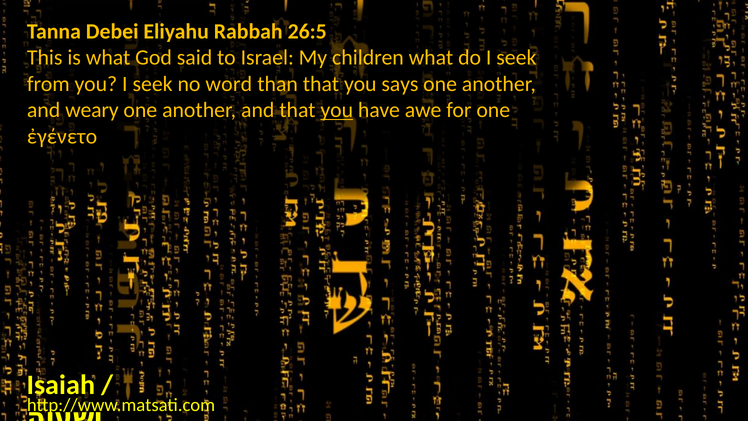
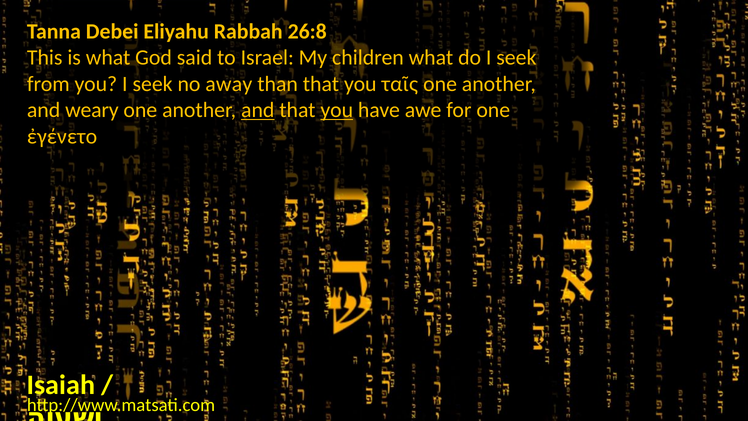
26:5: 26:5 -> 26:8 (307, 31)
word: word -> away (229, 84)
says: says -> ταῖς (400, 84)
and underline: none -> present (258, 110)
